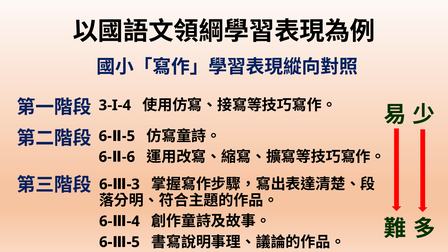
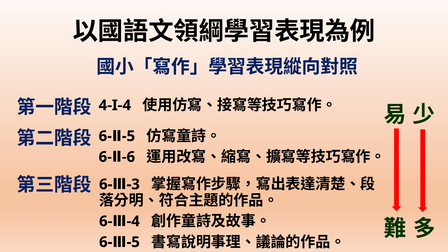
3-I-4: 3-I-4 -> 4-I-4 (115, 105)
